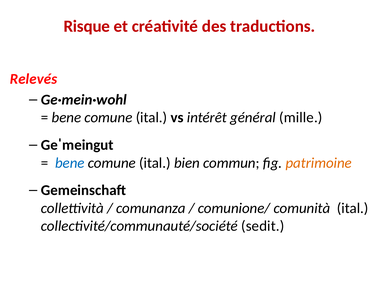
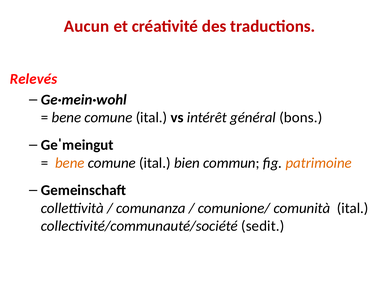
Risque: Risque -> Aucun (87, 26)
mille: mille -> bons (301, 118)
bene colour: blue -> orange (70, 163)
